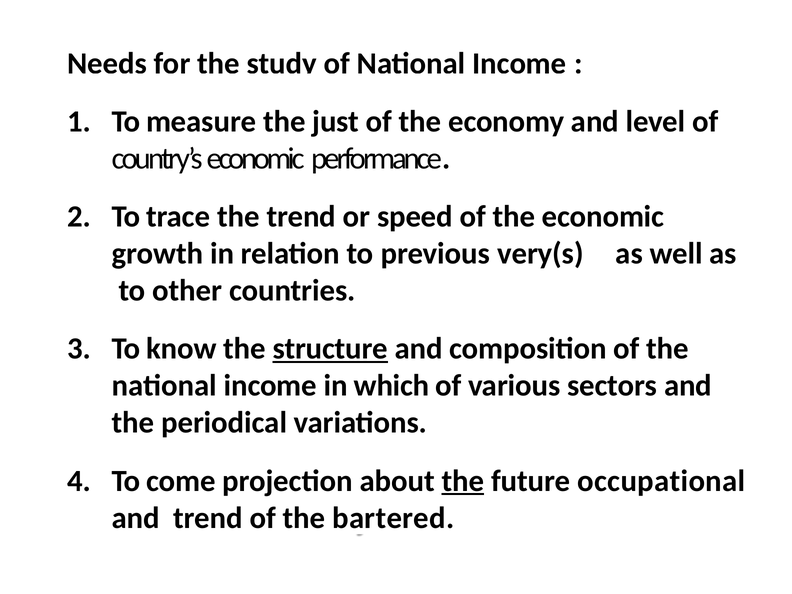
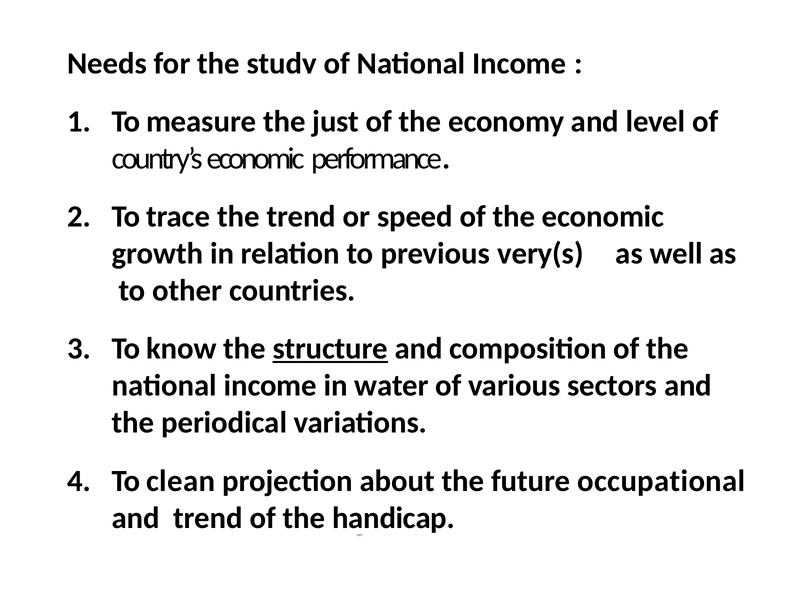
which: which -> water (392, 386)
come: come -> clean (181, 481)
the underline: present -> none (463, 481)
bartered: bartered -> handicap (394, 518)
